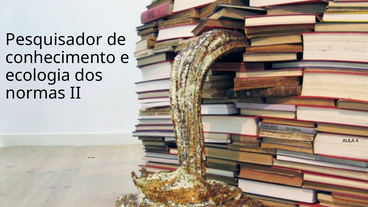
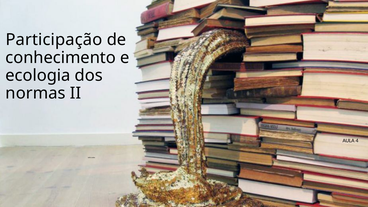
Pesquisador: Pesquisador -> Participação (54, 40)
